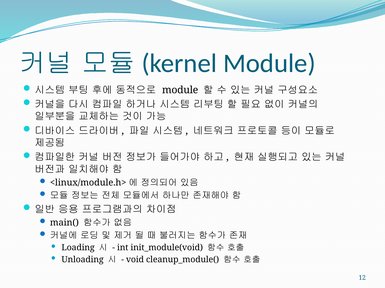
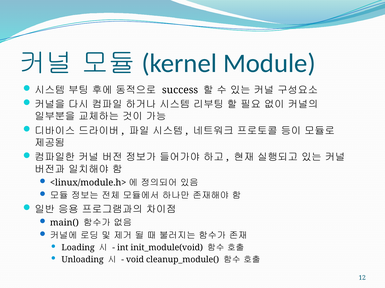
module: module -> success (180, 90)
